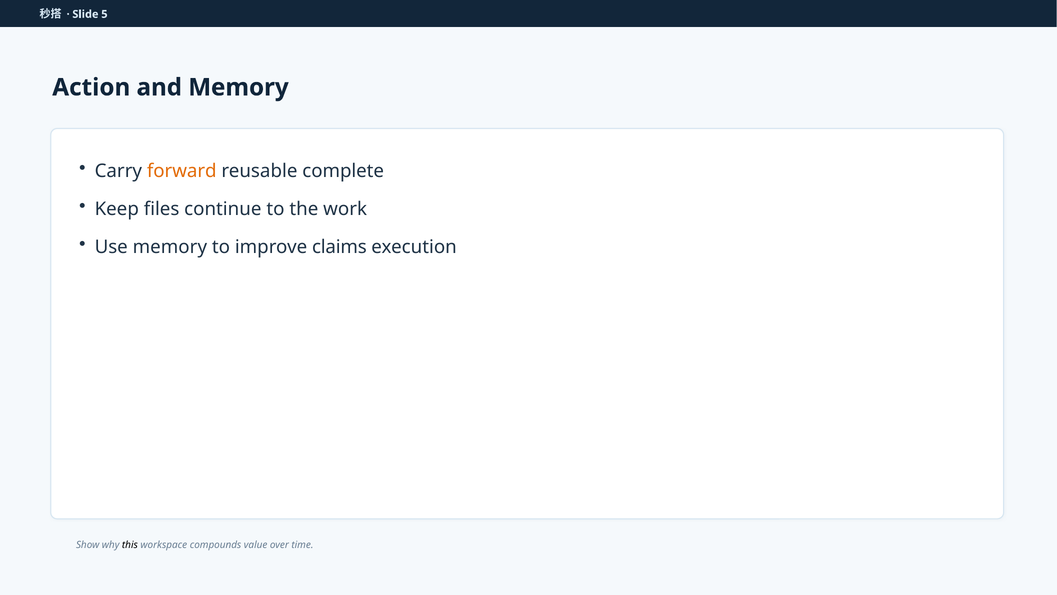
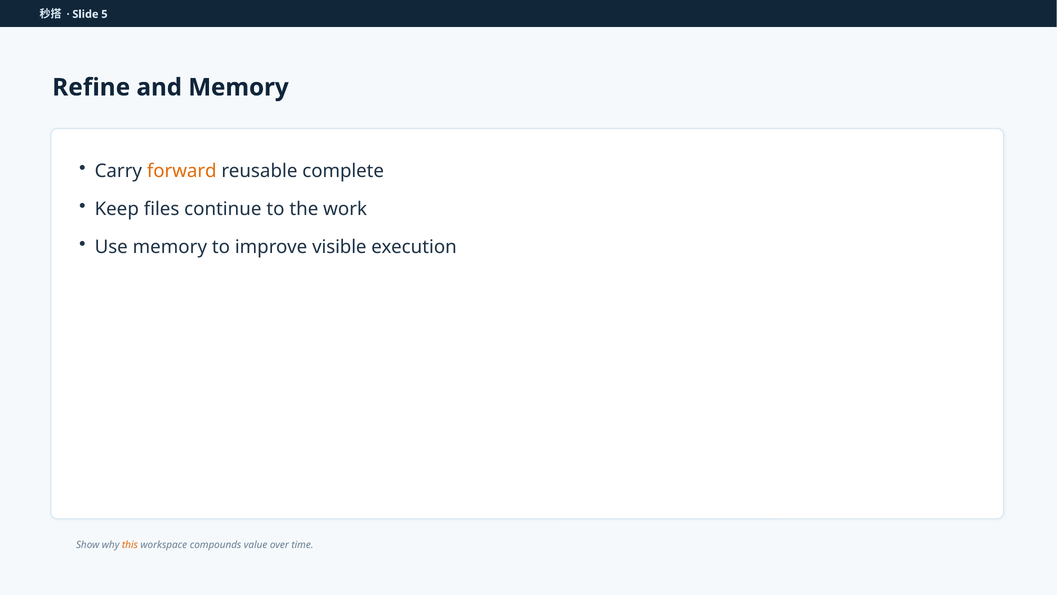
Action: Action -> Refine (91, 87)
claims: claims -> visible (339, 247)
this colour: black -> orange (130, 544)
